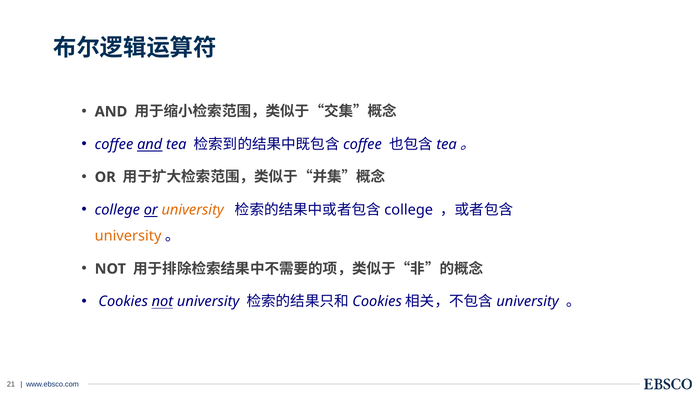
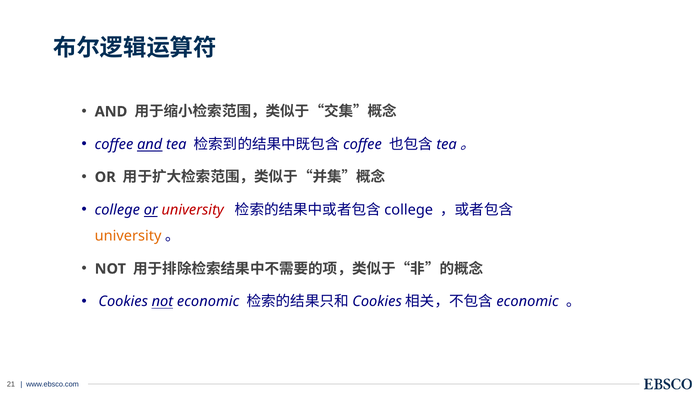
university colour: orange -> red (193, 210)
not university: university -> economic (208, 302)
university: university -> economic (528, 302)
